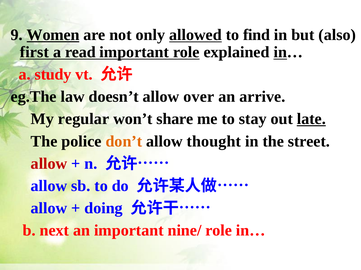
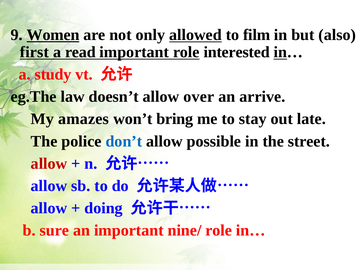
find: find -> film (257, 35)
explained: explained -> interested (237, 52)
regular: regular -> amazes (84, 119)
share: share -> bring (175, 119)
late underline: present -> none (311, 119)
don’t colour: orange -> blue (124, 142)
thought: thought -> possible (214, 142)
next: next -> sure (54, 231)
